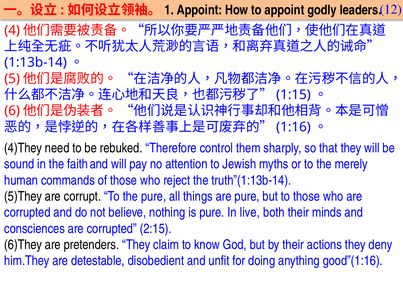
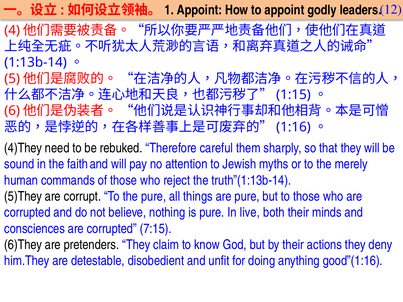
control: control -> careful (216, 148)
2:15: 2:15 -> 7:15 (156, 229)
